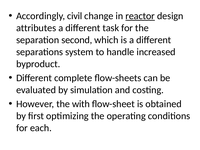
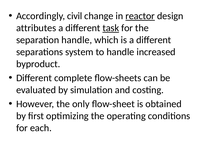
task underline: none -> present (111, 28)
separation second: second -> handle (77, 40)
with: with -> only (81, 104)
